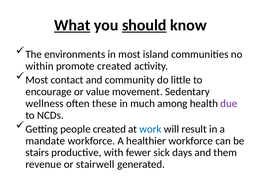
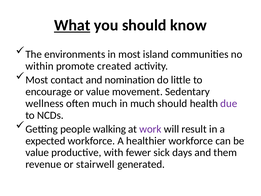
should underline: present -> none (144, 25)
community: community -> nomination (130, 80)
often these: these -> much (105, 103)
much among: among -> should (172, 103)
people created: created -> walking (109, 129)
work colour: blue -> purple (150, 129)
mandate: mandate -> expected (45, 141)
stairs: stairs -> value (37, 152)
